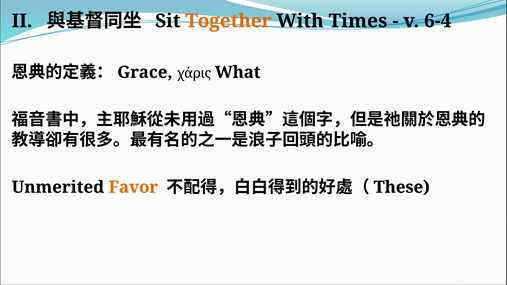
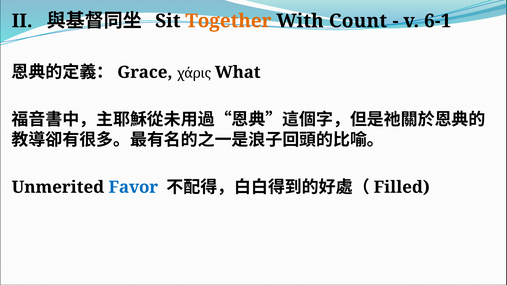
Times: Times -> Count (358, 21)
6-4: 6-4 -> 6-1 (438, 21)
Favor colour: orange -> blue (133, 187)
These: These -> Filled (402, 187)
